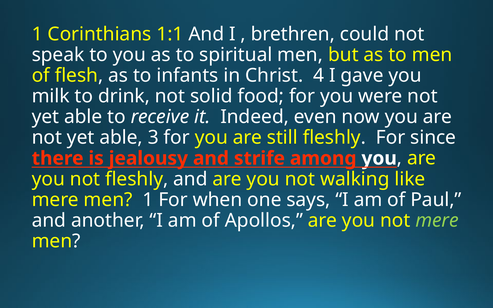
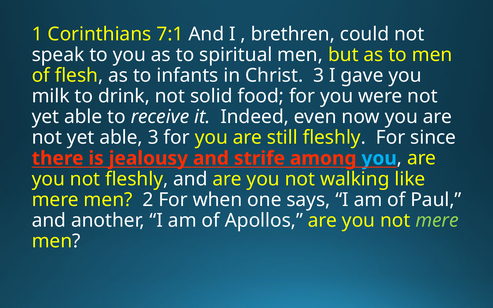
1:1: 1:1 -> 7:1 (170, 34)
Christ 4: 4 -> 3 (319, 76)
you colour: white -> light blue (379, 158)
men 1: 1 -> 2 (148, 200)
